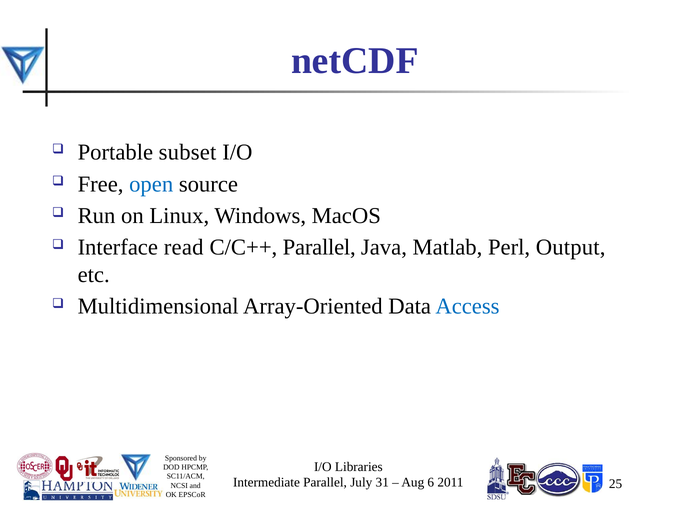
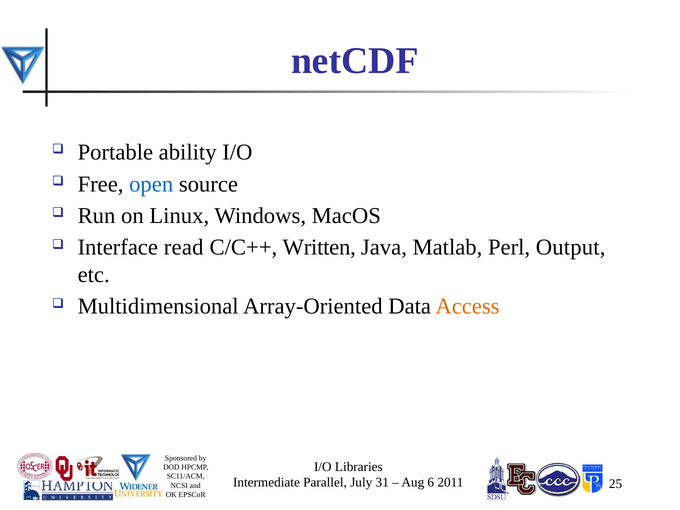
subset: subset -> ability (188, 152)
C/C++ Parallel: Parallel -> Written (319, 247)
Access colour: blue -> orange (467, 306)
